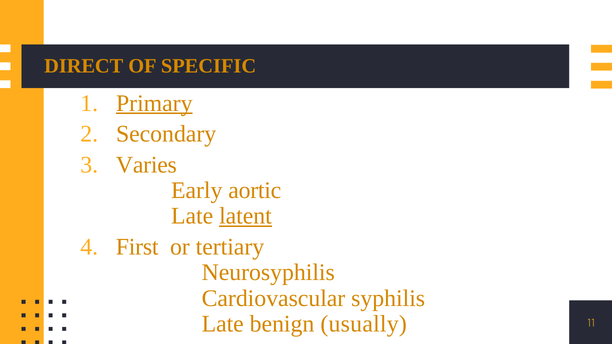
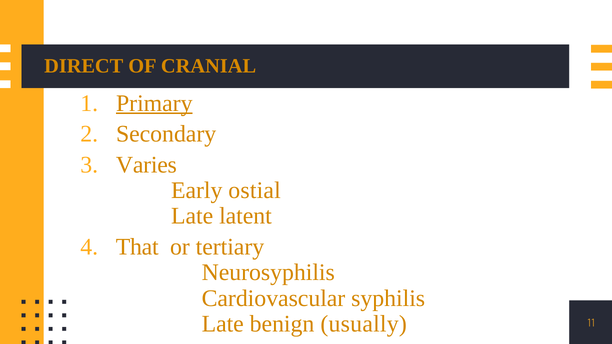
SPECIFIC: SPECIFIC -> CRANIAL (209, 66)
aortic: aortic -> ostial (255, 191)
latent underline: present -> none (245, 216)
First: First -> That (137, 247)
